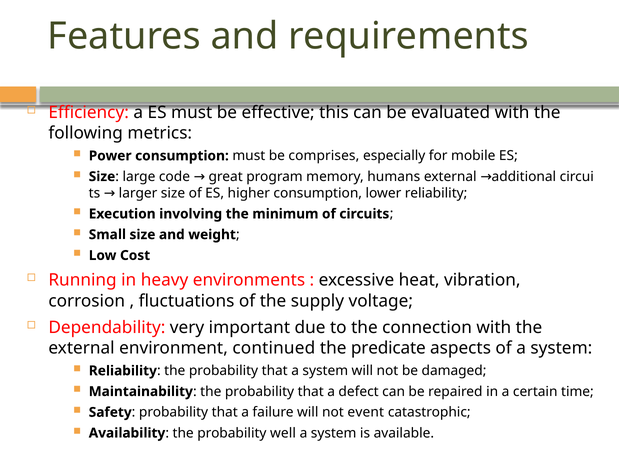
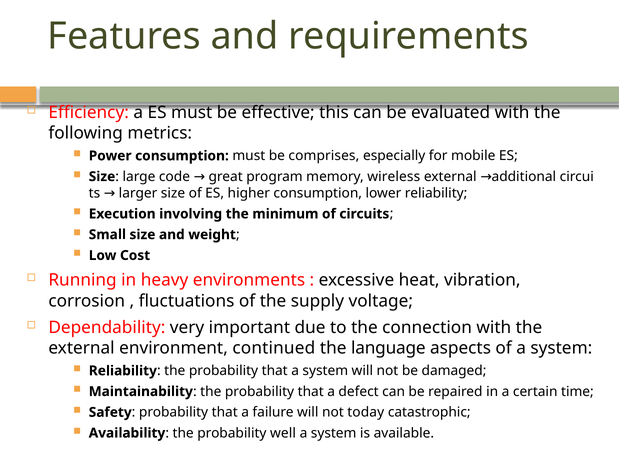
humans: humans -> wireless (394, 177)
predicate: predicate -> language (388, 348)
event: event -> today (366, 413)
